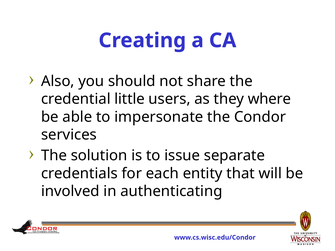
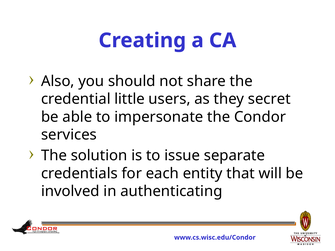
where: where -> secret (269, 99)
